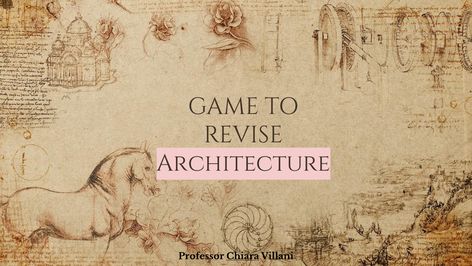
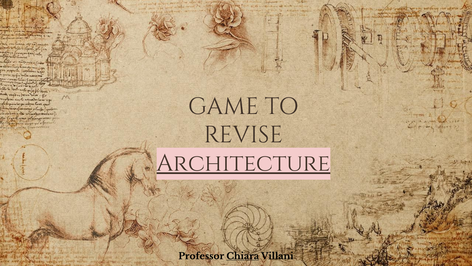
Architecture underline: none -> present (244, 163)
